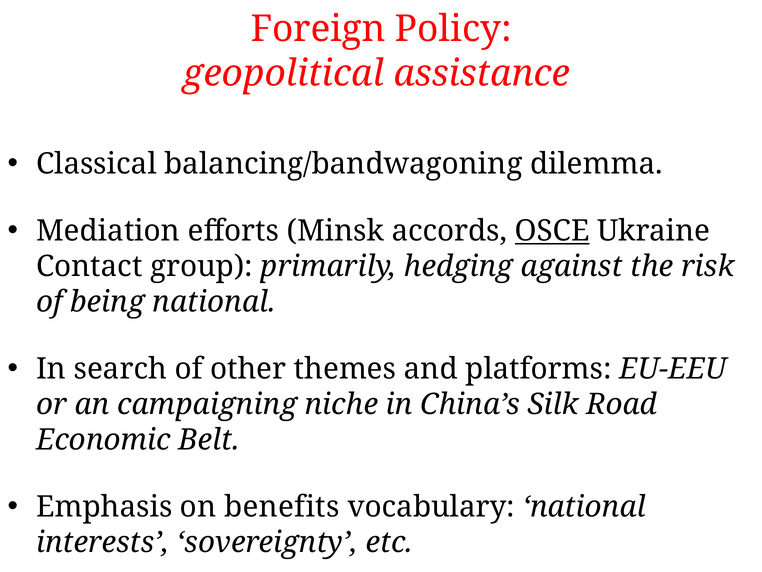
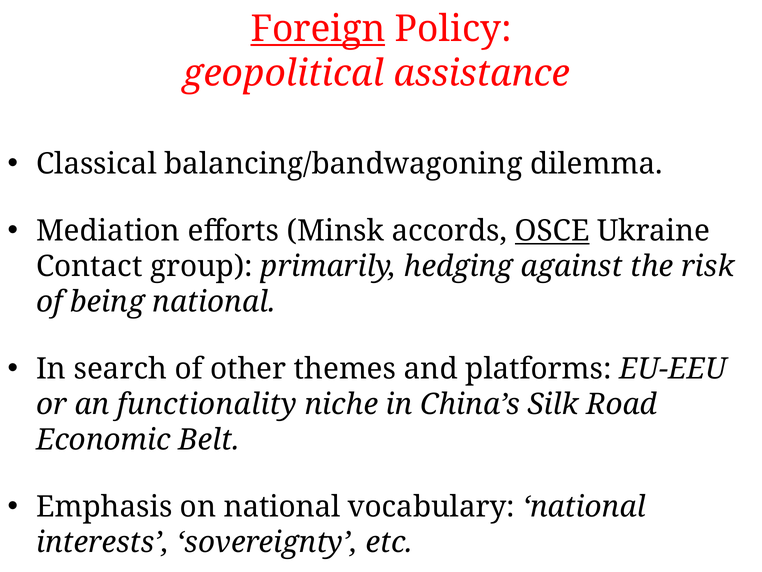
Foreign underline: none -> present (318, 29)
campaigning: campaigning -> functionality (207, 404)
on benefits: benefits -> national (282, 506)
